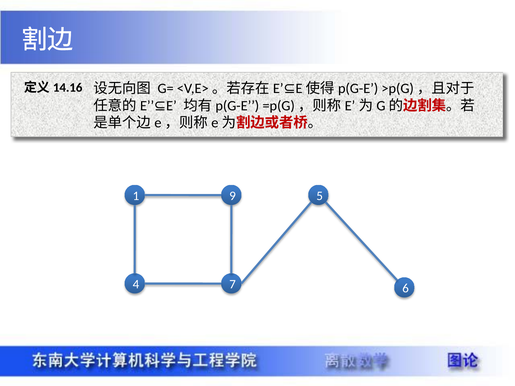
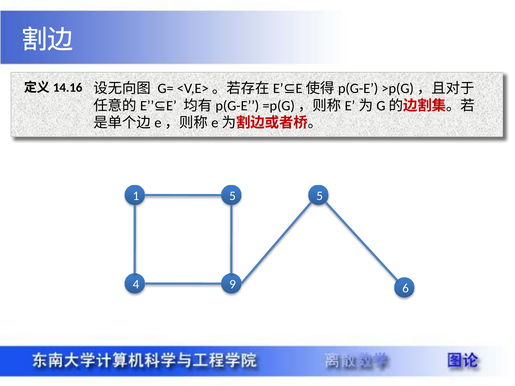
1 9: 9 -> 5 (233, 196)
7: 7 -> 9 (233, 285)
